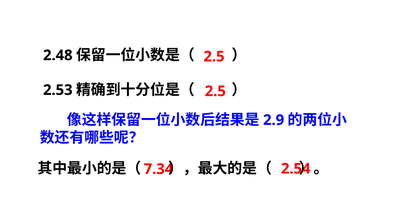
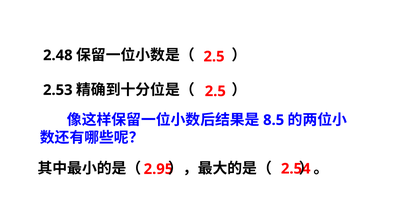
2.9: 2.9 -> 8.5 (274, 120)
7.34: 7.34 -> 2.95 (158, 169)
